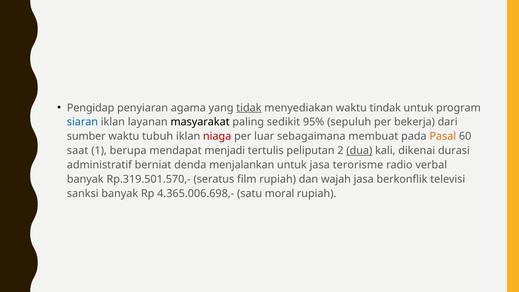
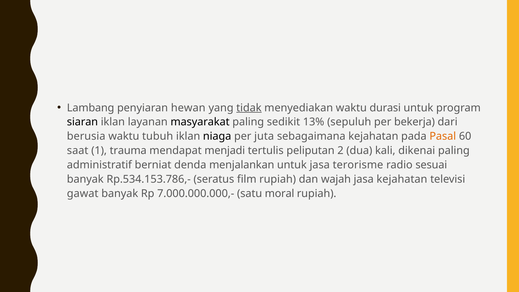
Pengidap: Pengidap -> Lambang (91, 108)
agama: agama -> hewan (188, 108)
tindak: tindak -> durasi (385, 108)
siaran colour: blue -> black (82, 122)
95%: 95% -> 13% (314, 122)
sumber: sumber -> berusia (86, 136)
niaga colour: red -> black (217, 136)
luar: luar -> juta (264, 136)
sebagaimana membuat: membuat -> kejahatan (373, 136)
berupa: berupa -> trauma (128, 151)
dua underline: present -> none (359, 151)
dikenai durasi: durasi -> paling (454, 151)
verbal: verbal -> sesuai (431, 165)
Rp.319.501.570,-: Rp.319.501.570,- -> Rp.534.153.786,- (149, 179)
jasa berkonflik: berkonflik -> kejahatan (402, 179)
sanksi: sanksi -> gawat (83, 193)
4.365.006.698,-: 4.365.006.698,- -> 7.000.000.000,- (196, 193)
